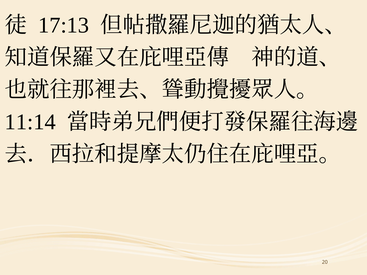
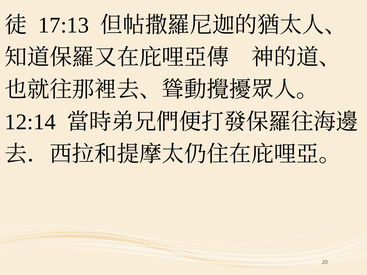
11:14: 11:14 -> 12:14 (30, 122)
